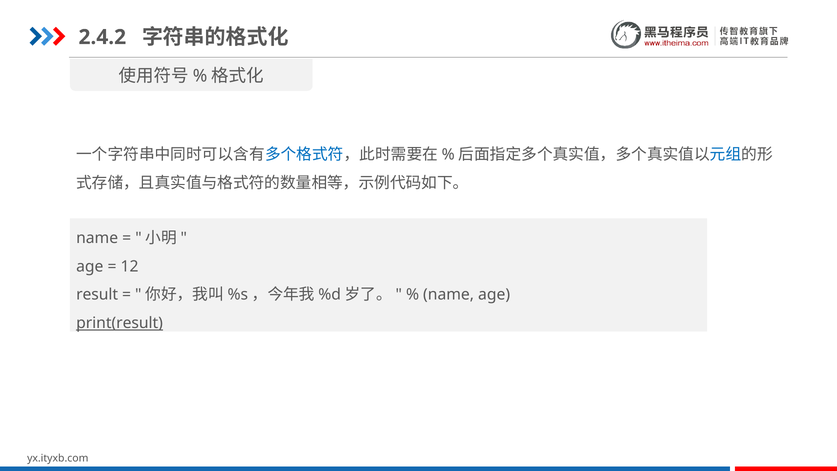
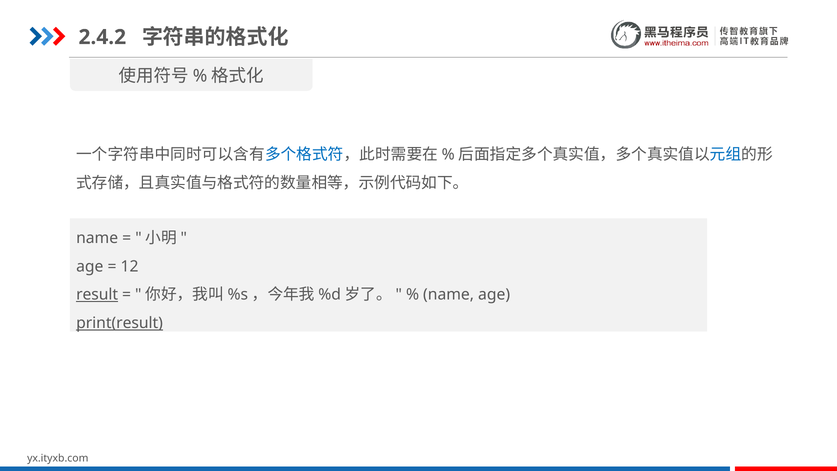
result underline: none -> present (97, 295)
